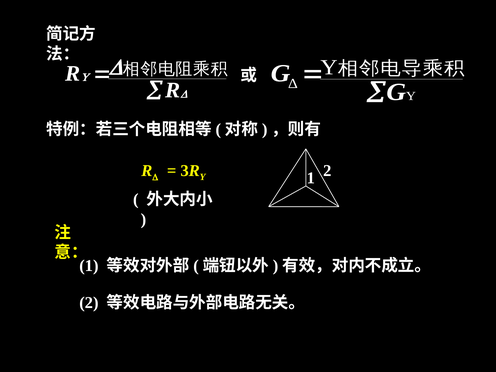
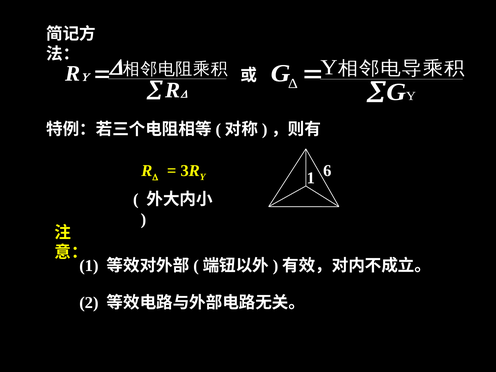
1 2: 2 -> 6 (327, 171)
